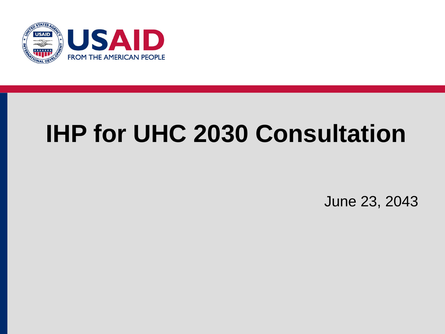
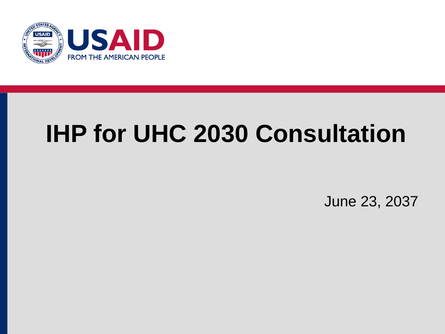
2043: 2043 -> 2037 (402, 201)
